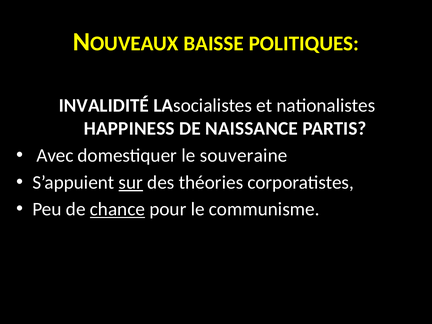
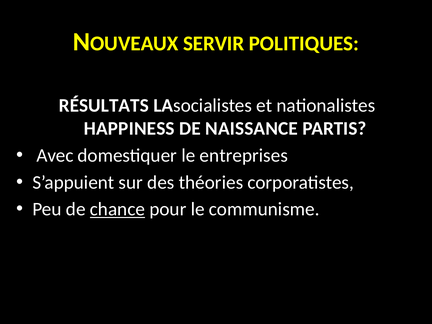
BAISSE: BAISSE -> SERVIR (214, 44)
INVALIDITÉ: INVALIDITÉ -> RÉSULTATS (104, 106)
souveraine: souveraine -> entreprises (244, 156)
sur underline: present -> none (131, 182)
